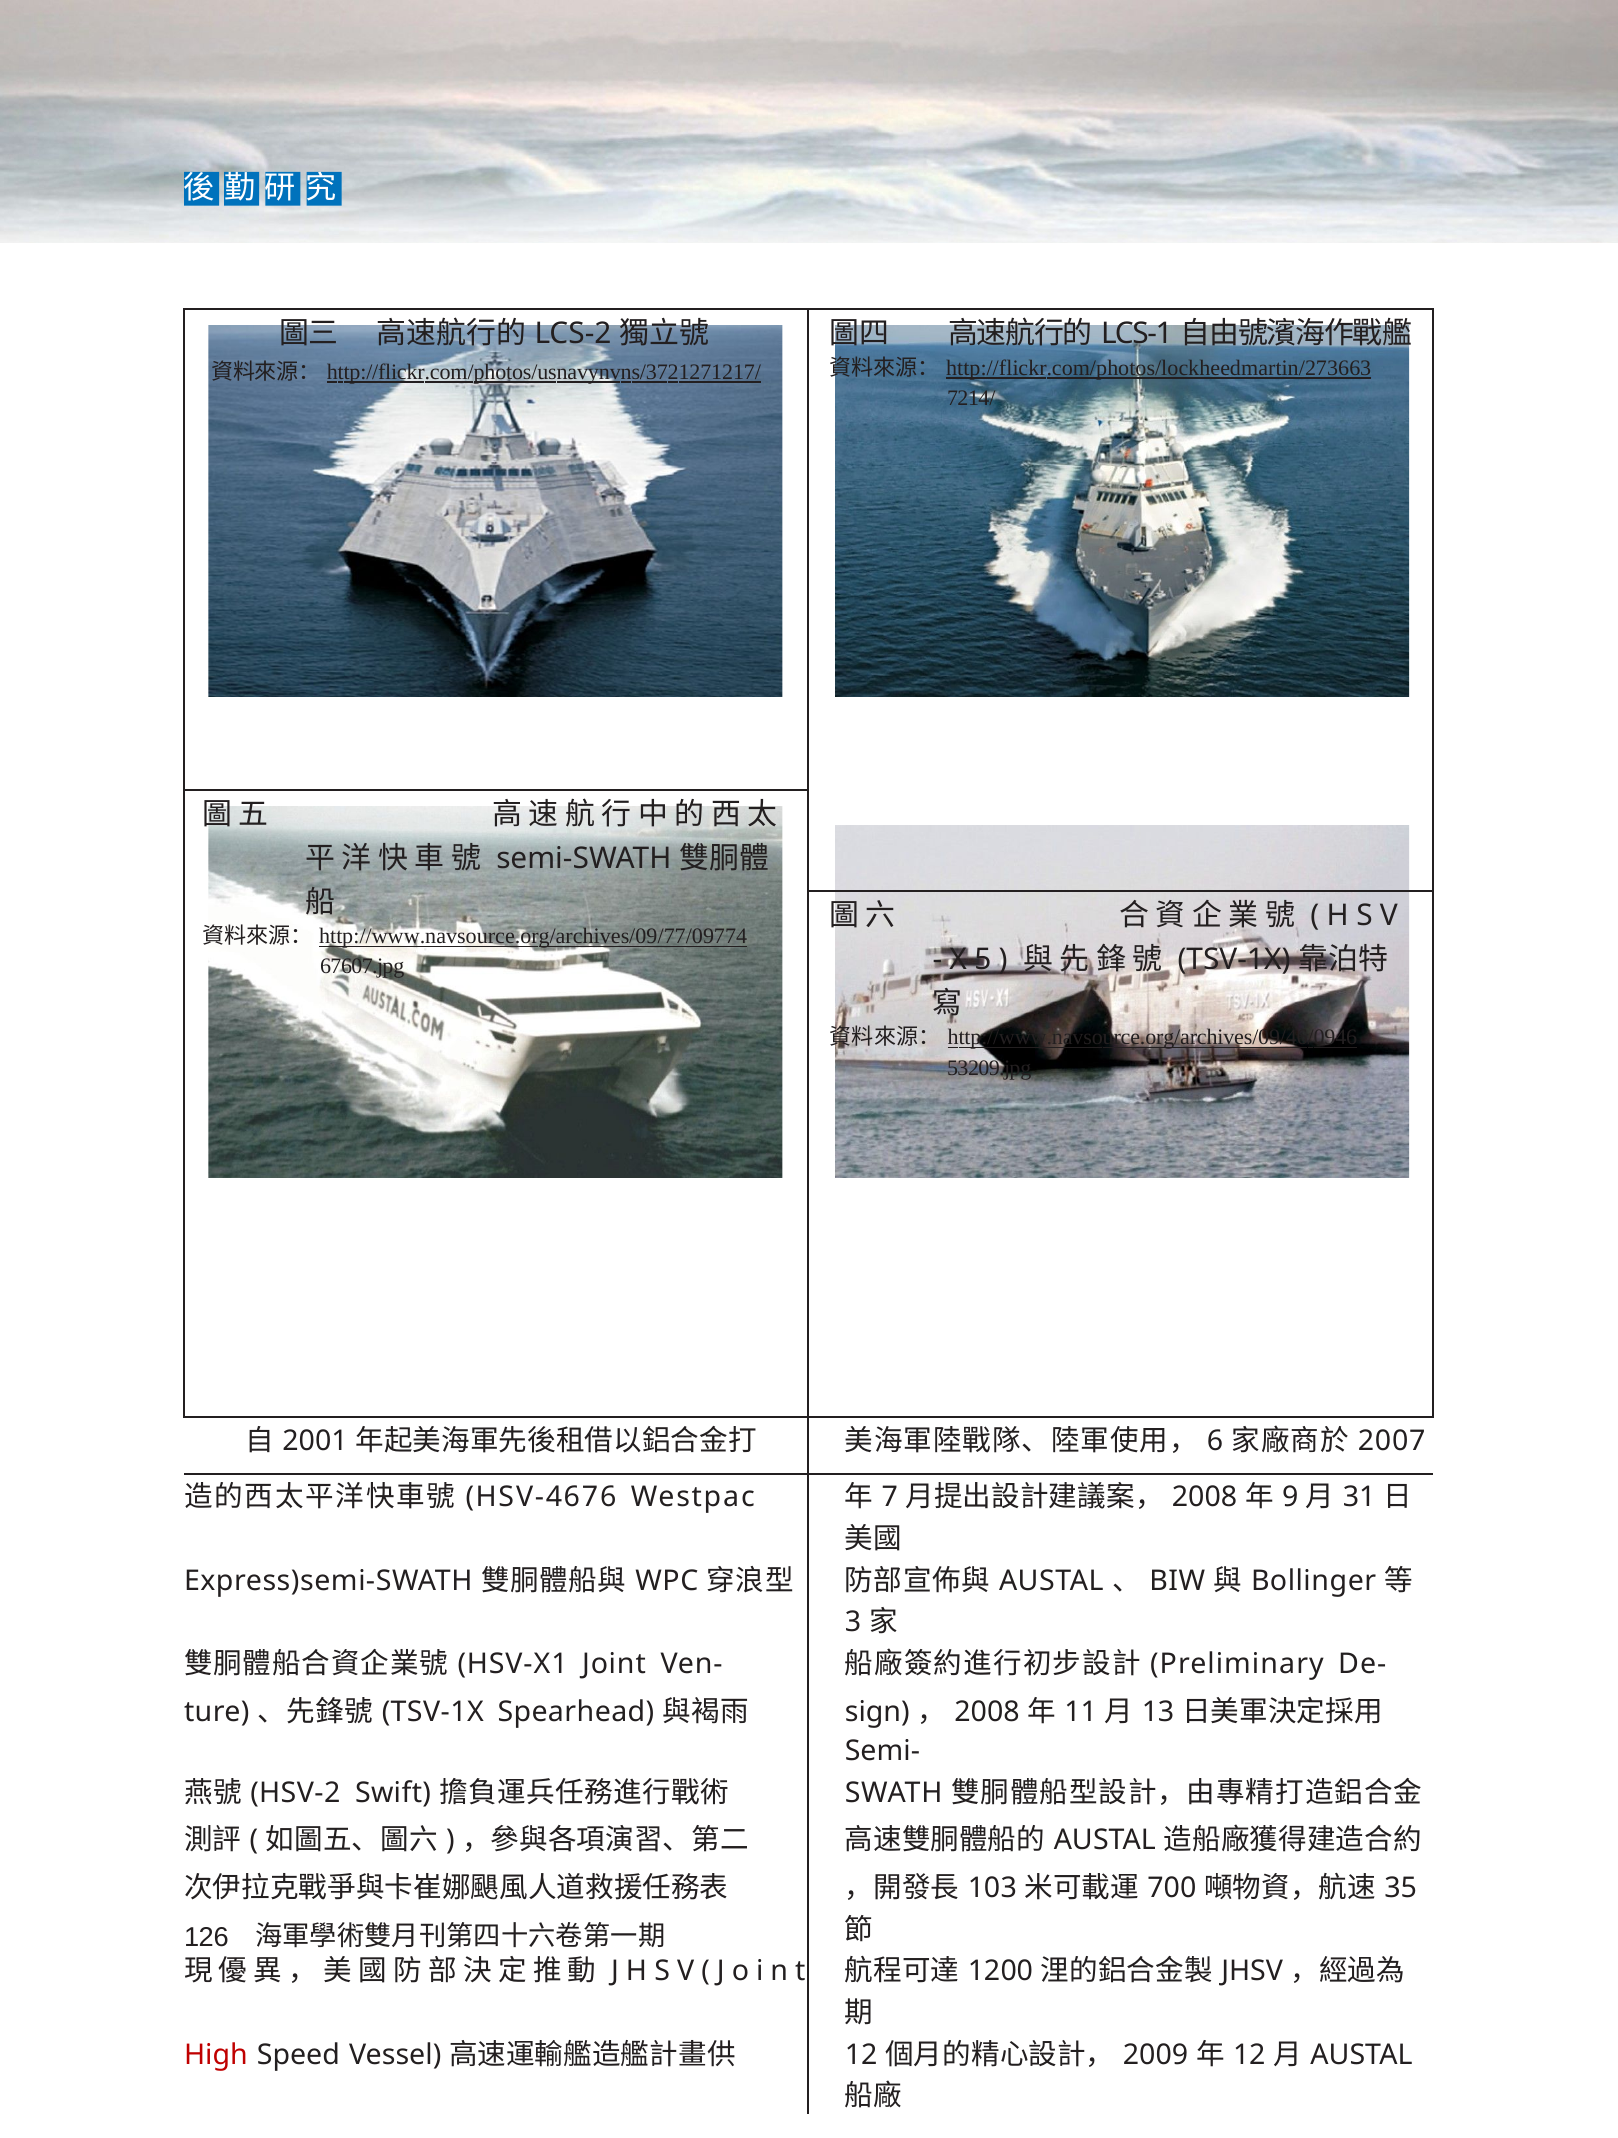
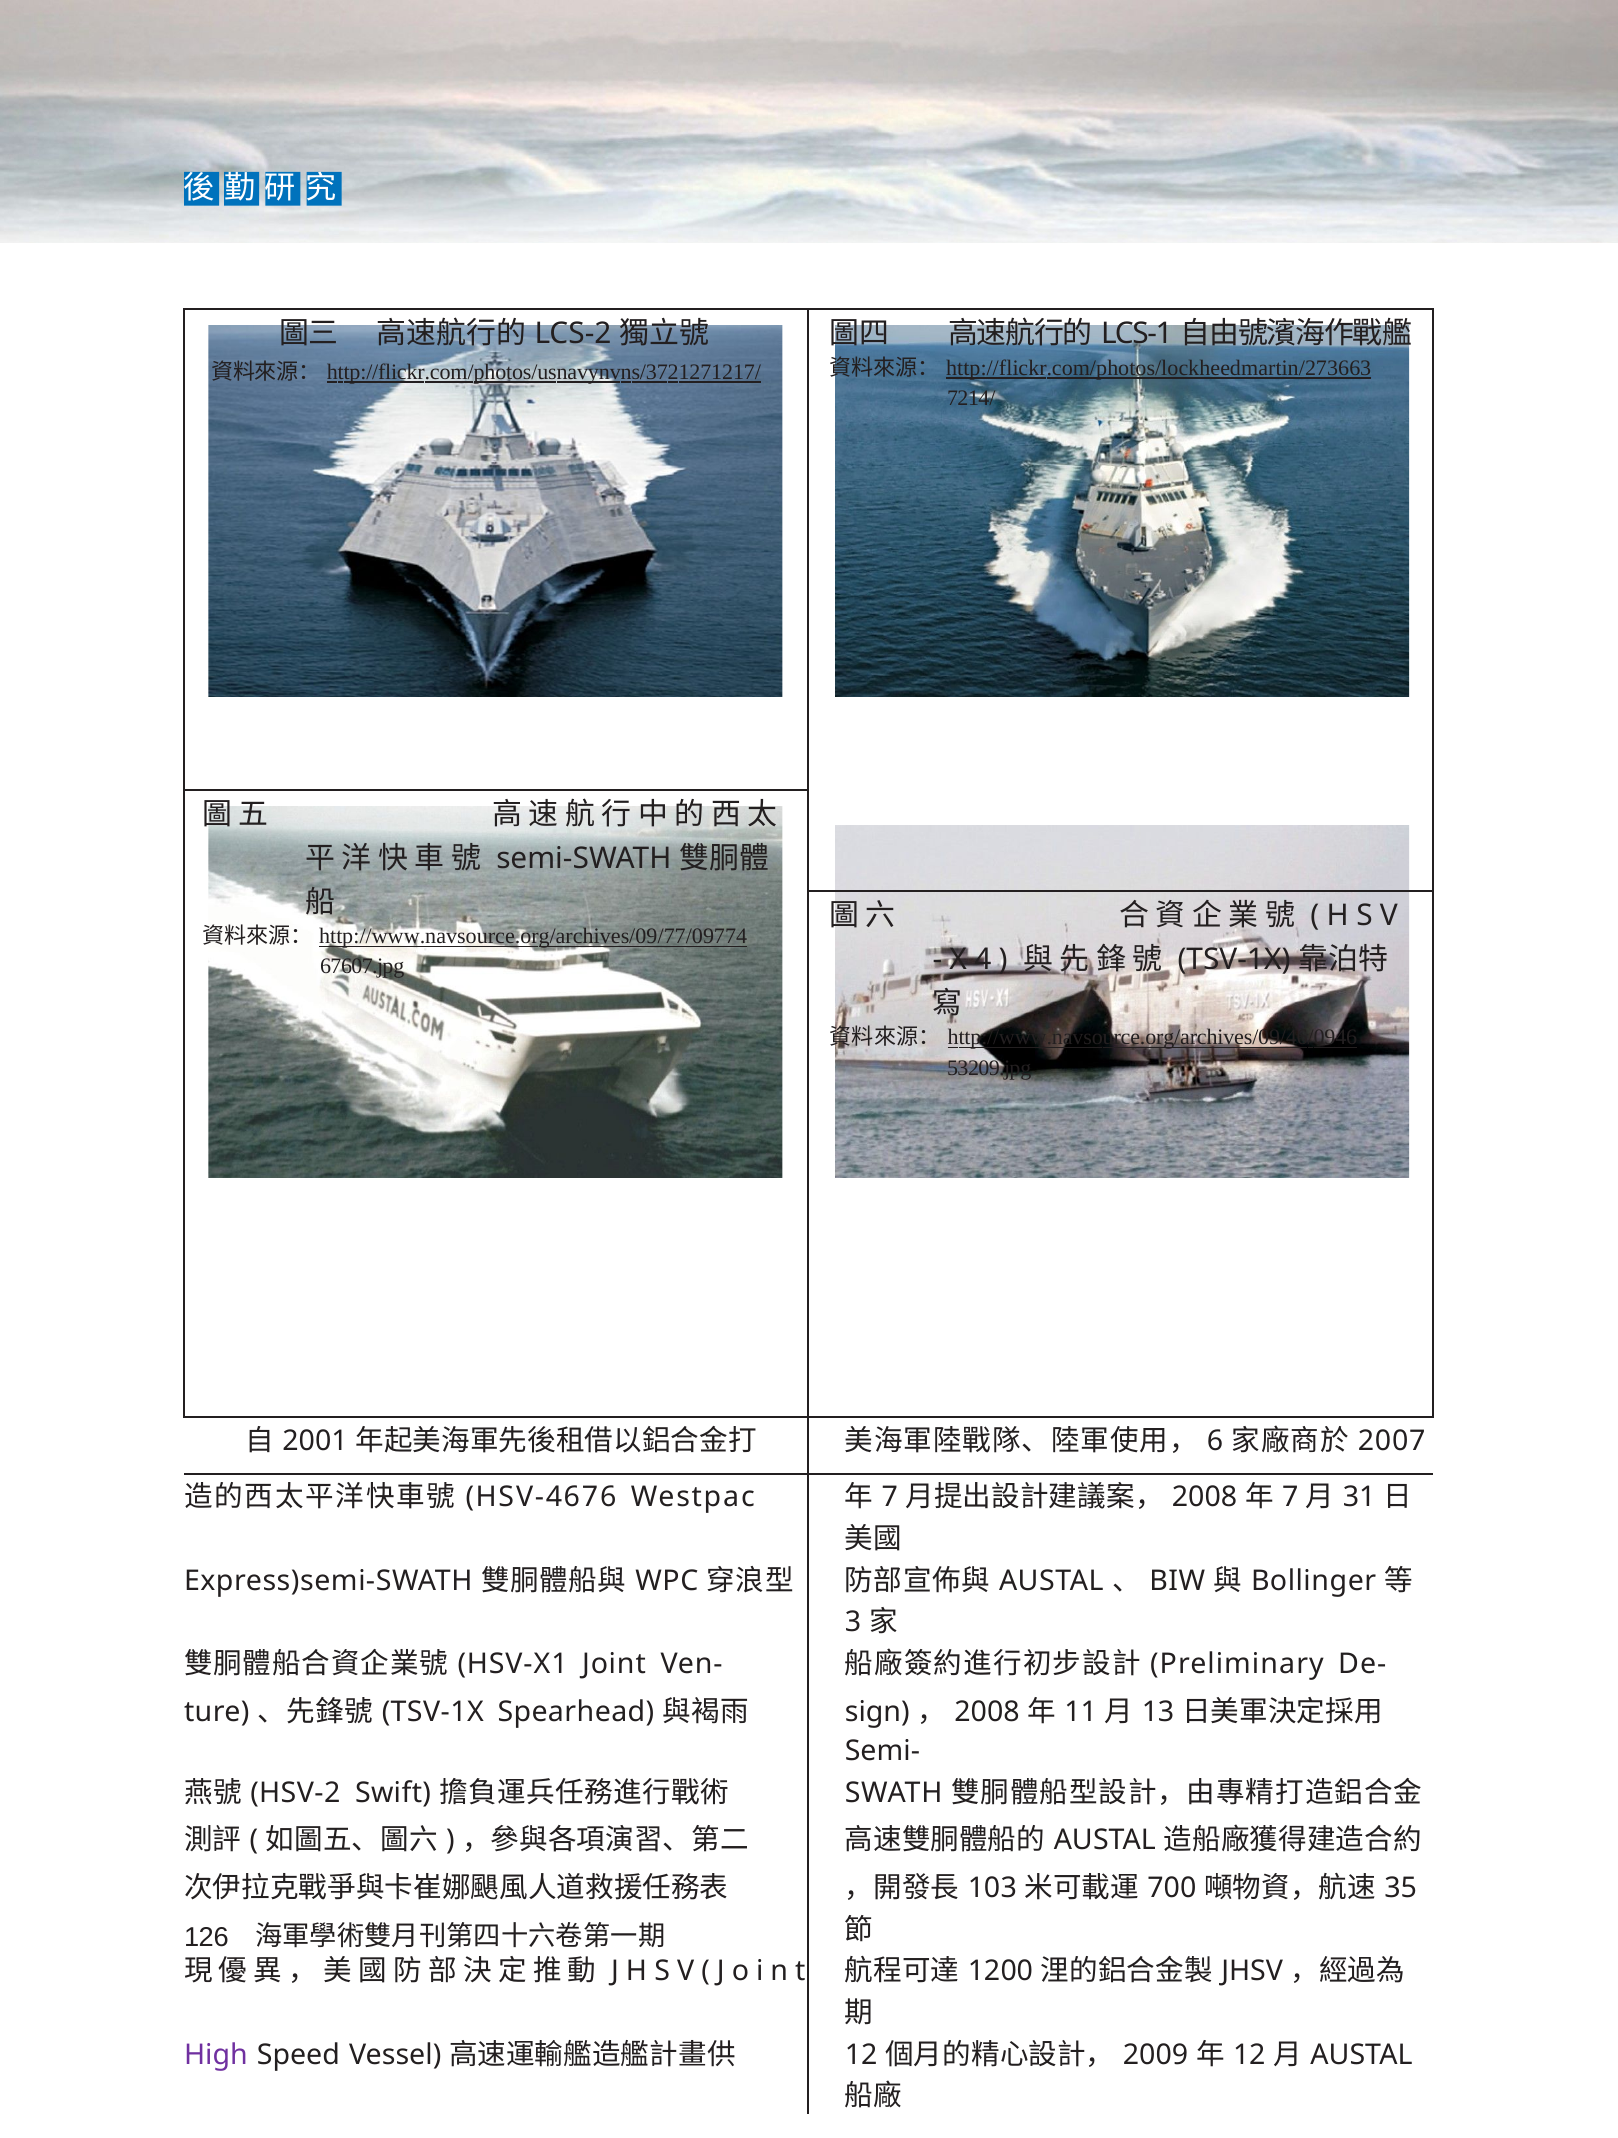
5: 5 -> 4 (983, 959)
9: 9 -> 7 (1290, 1497)
High colour: red -> purple (216, 2054)
